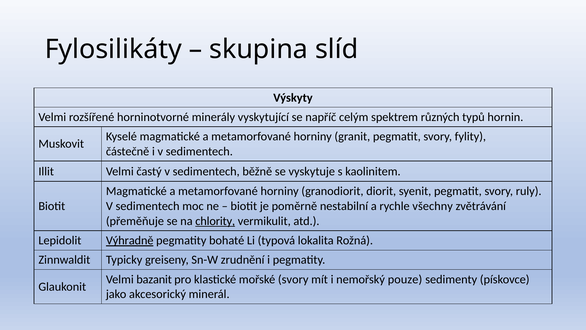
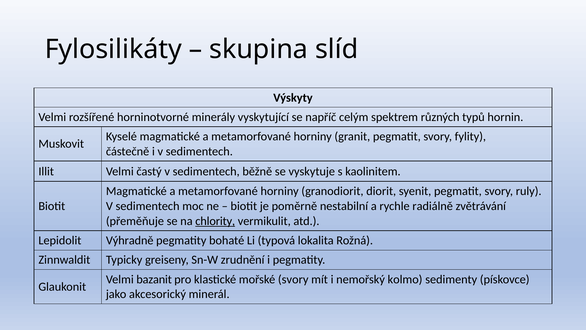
všechny: všechny -> radiálně (433, 206)
Výhradně underline: present -> none (130, 240)
pouze: pouze -> kolmo (405, 279)
